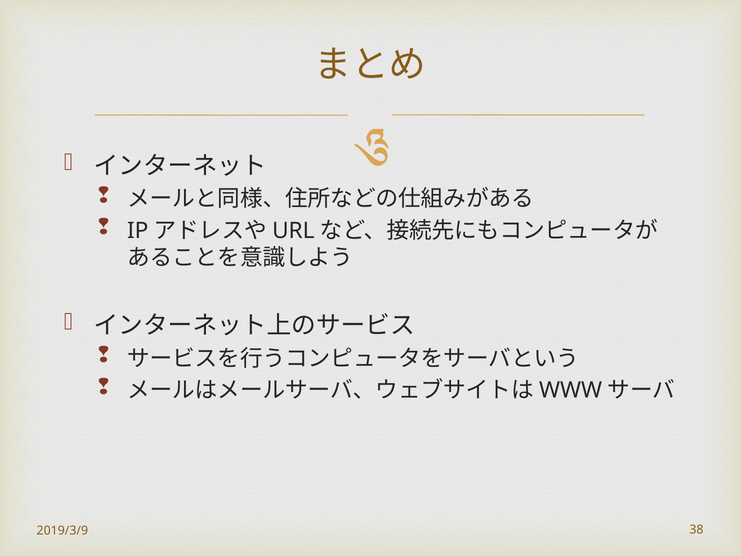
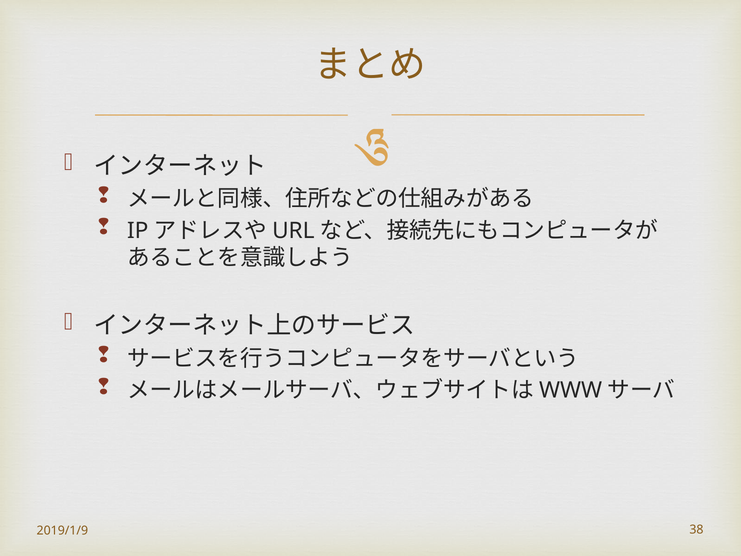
2019/3/9: 2019/3/9 -> 2019/1/9 (62, 530)
